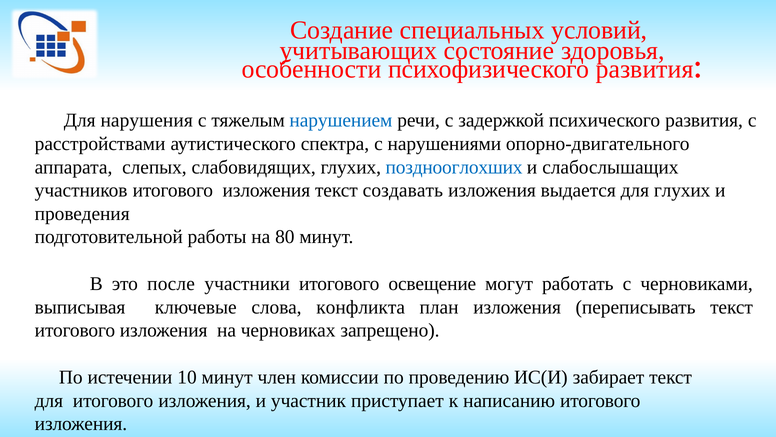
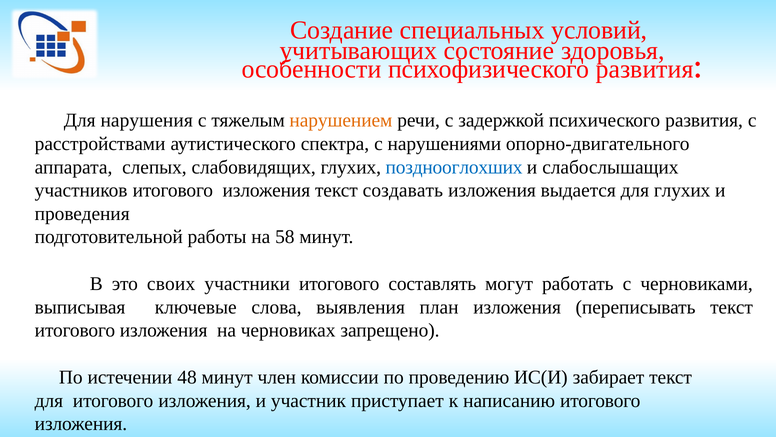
нарушением colour: blue -> orange (341, 120)
80: 80 -> 58 (285, 237)
после: после -> своих (171, 284)
освещение: освещение -> составлять (432, 284)
конфликта: конфликта -> выявления (361, 307)
10: 10 -> 48 (187, 377)
